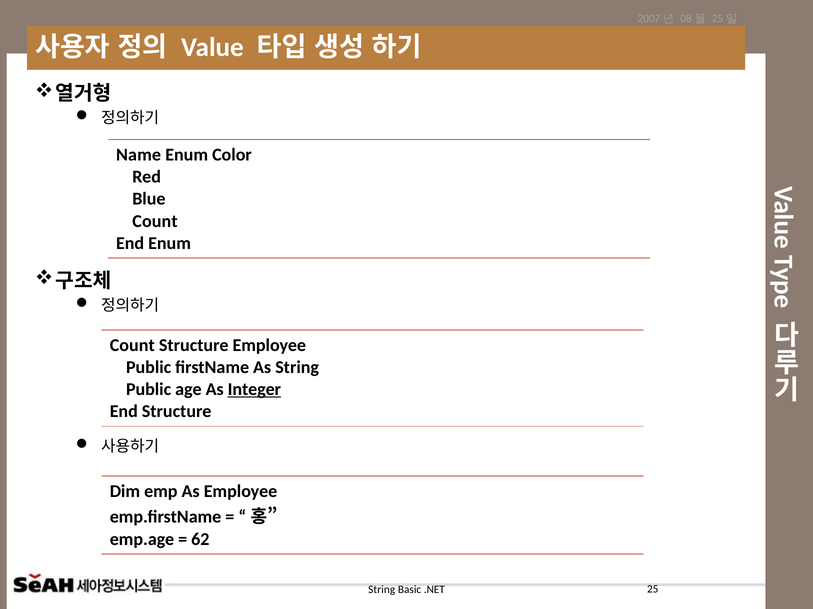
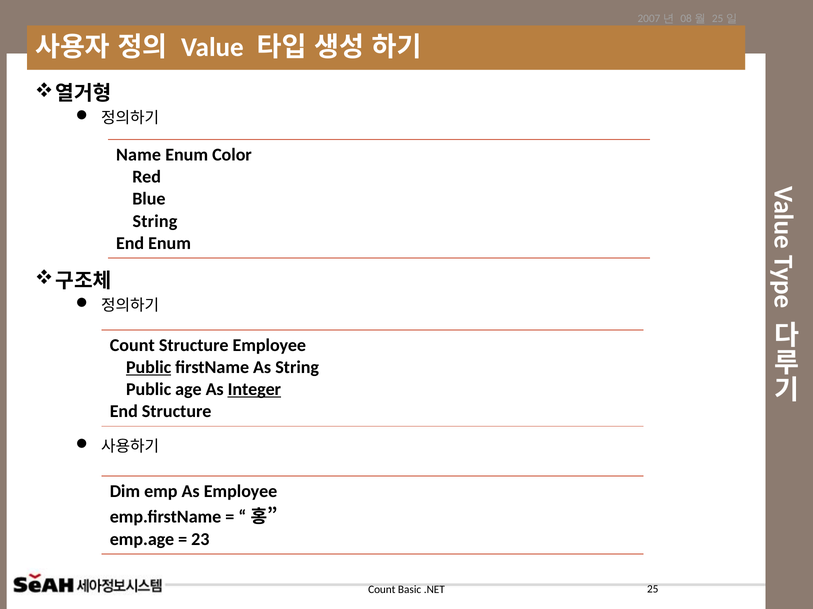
Count: Count -> String (155, 221)
Public underline: none -> present (149, 368)
62: 62 -> 23 (200, 540)
String: String -> Count (382, 590)
